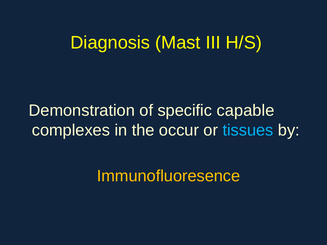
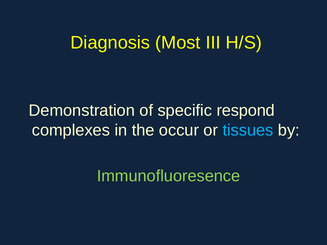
Mast: Mast -> Most (178, 43)
capable: capable -> respond (246, 111)
Immunofluoresence colour: yellow -> light green (169, 176)
